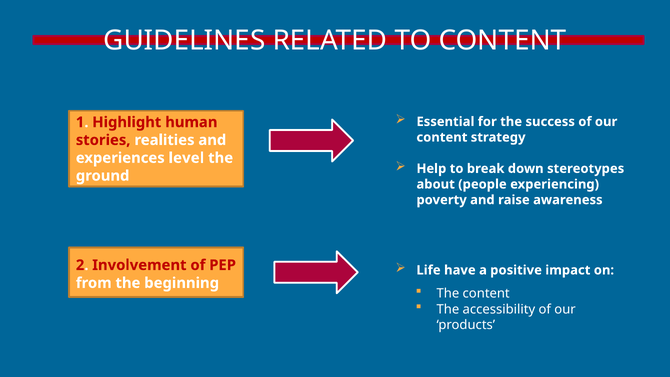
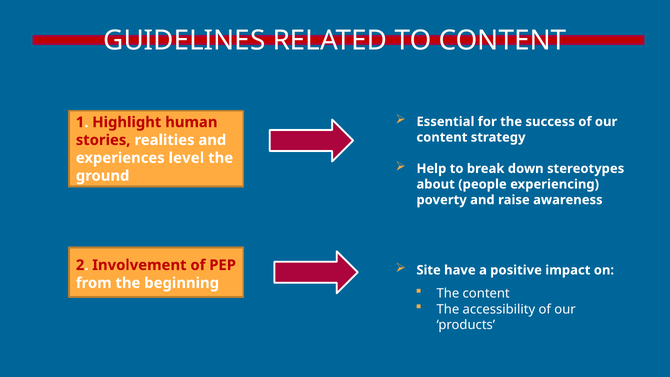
Life: Life -> Site (429, 270)
